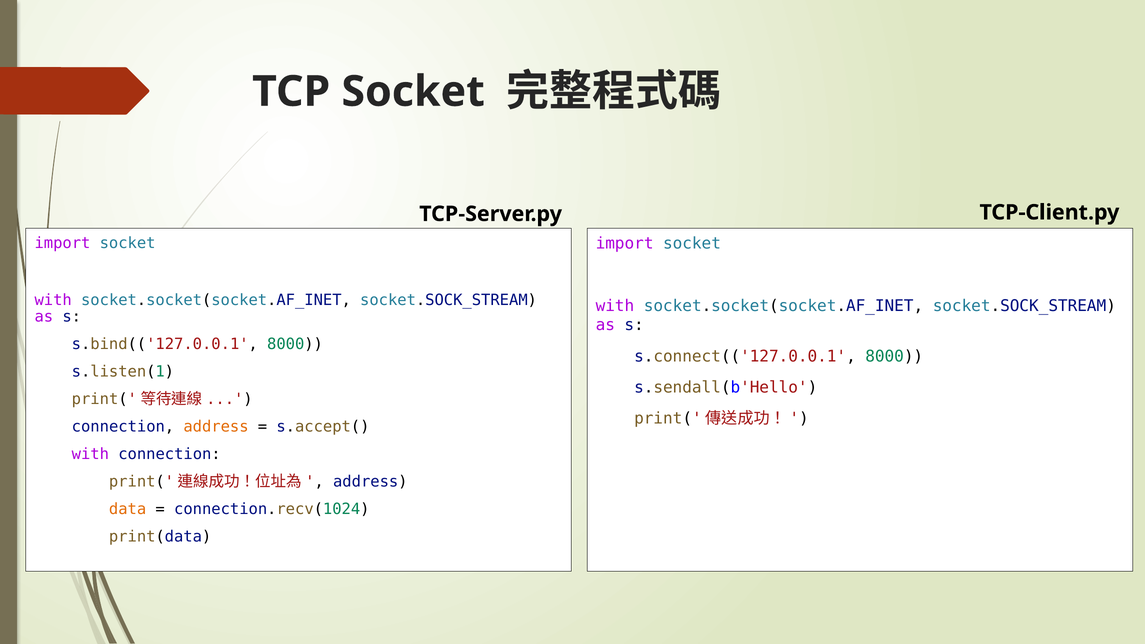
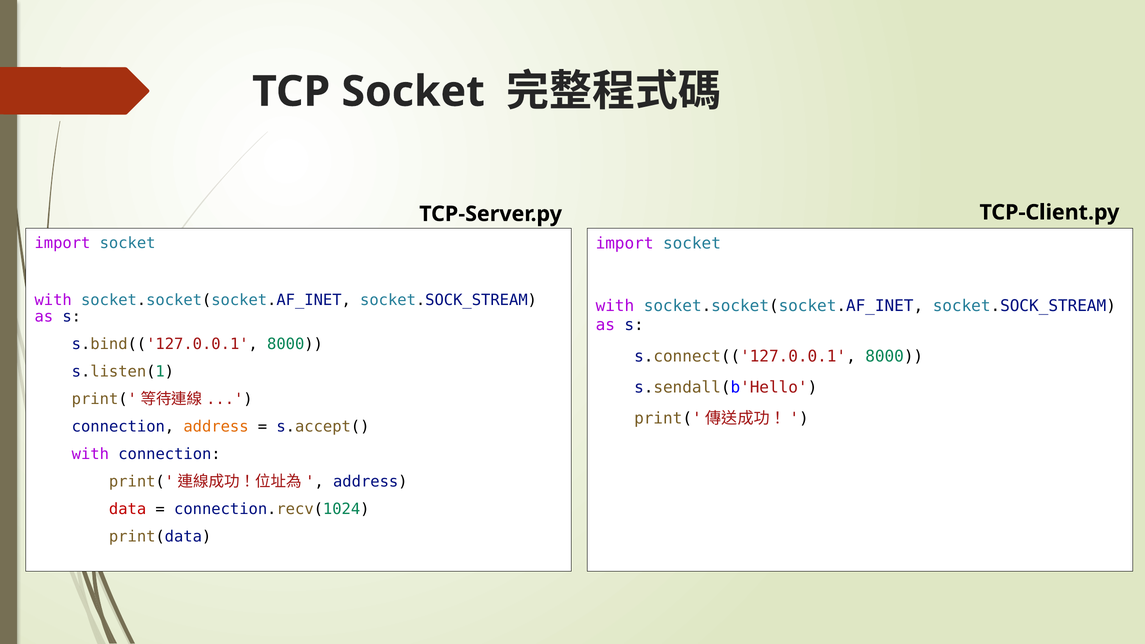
data colour: orange -> red (128, 509)
